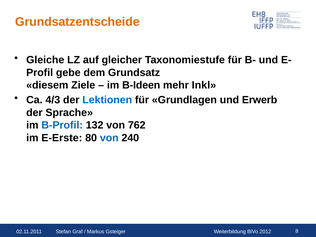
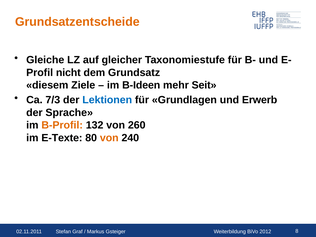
gebe: gebe -> nicht (68, 73)
Inkl: Inkl -> Seit (204, 85)
4/3: 4/3 -> 7/3 (53, 100)
B-Profil colour: blue -> orange (62, 125)
762: 762 -> 260 (137, 125)
E-Erste: E-Erste -> E-Texte (62, 138)
von colour: blue -> orange (109, 138)
